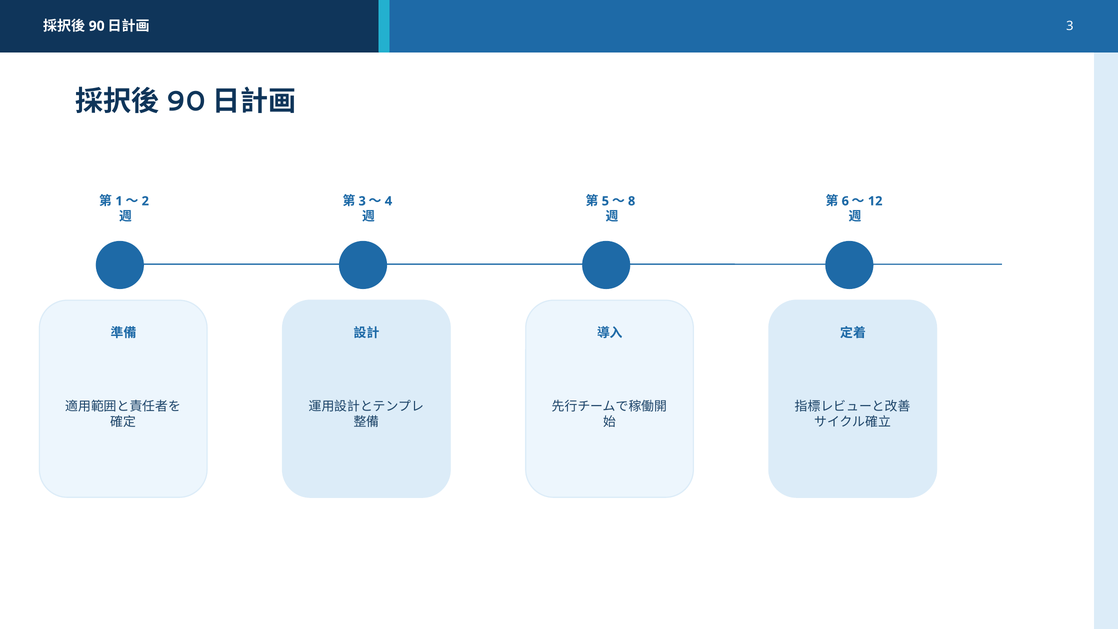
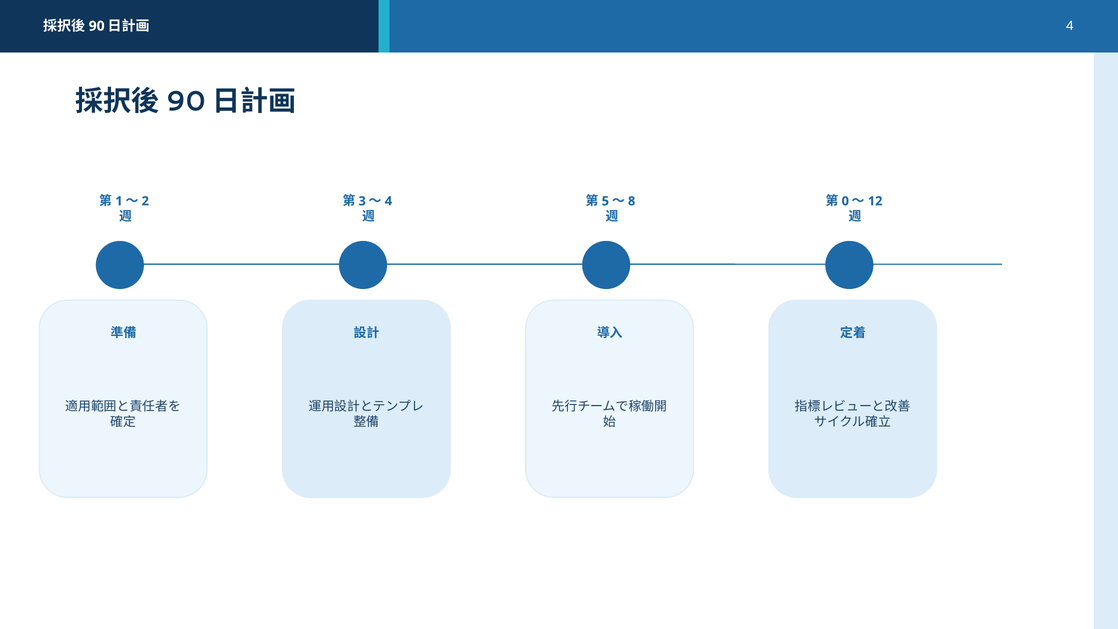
3: 3 -> 4 (1070, 26)
6: 6 -> 0 (845, 201)
